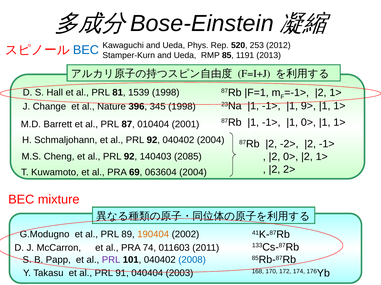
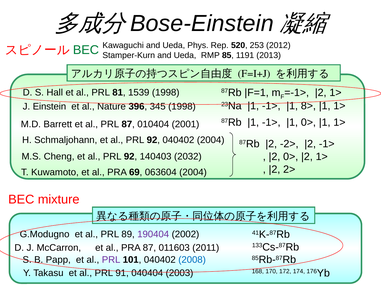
BEC colour: blue -> green (86, 50)
9>: 9> -> 8> (308, 106)
Change: Change -> Einstein (49, 107)
2085: 2085 -> 2032 (188, 157)
190404 colour: orange -> purple (153, 235)
PRA 74: 74 -> 87 (149, 248)
